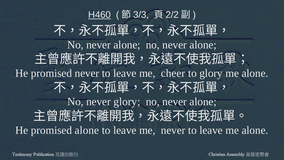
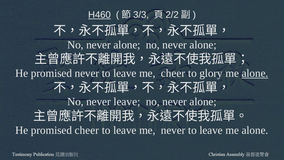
alone underline: none -> present (255, 73)
never glory: glory -> leave (127, 102)
promised alone: alone -> cheer (87, 130)
